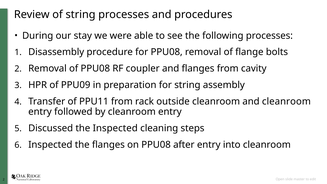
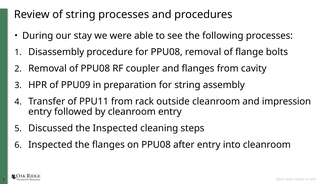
and cleanroom: cleanroom -> impression (286, 101)
